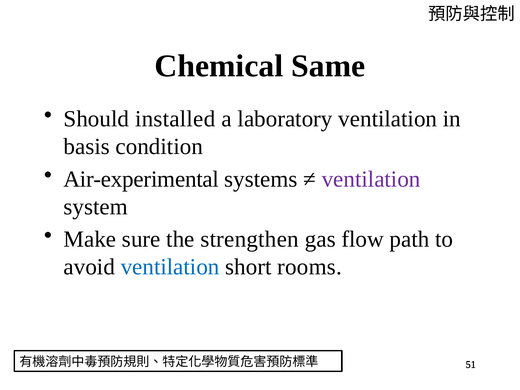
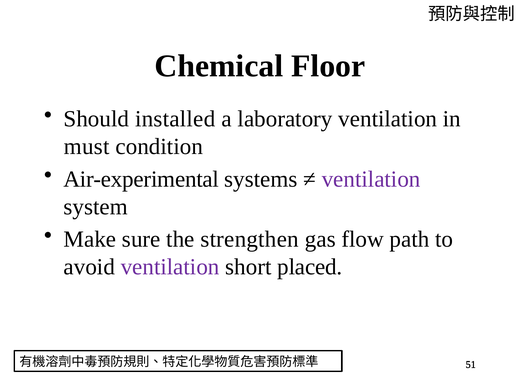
Same: Same -> Floor (328, 66)
basis: basis -> must (87, 147)
ventilation colour: blue -> purple (170, 267)
rooms: rooms -> placed (310, 267)
